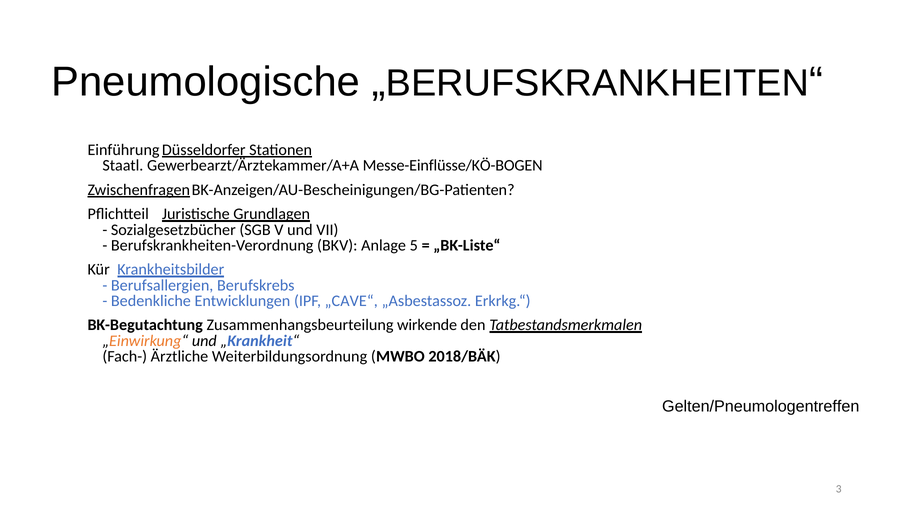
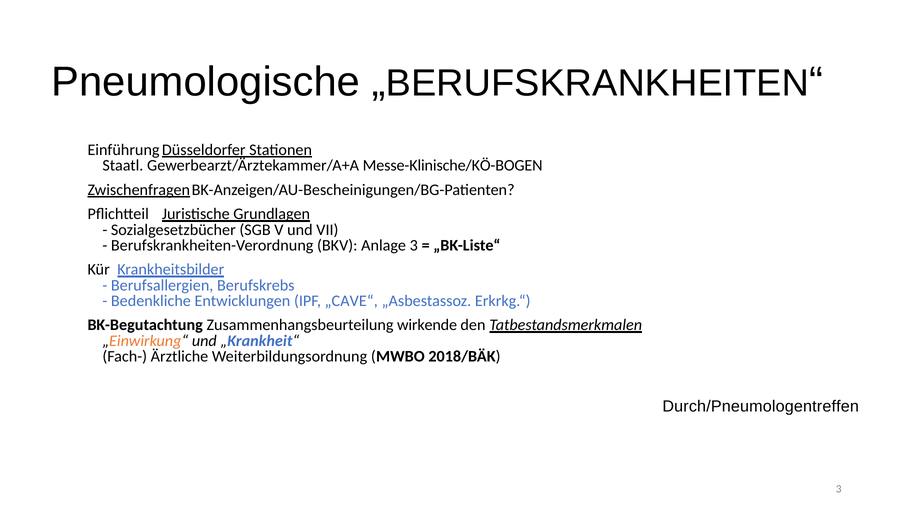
Messe-Einflüsse/KÖ-BOGEN: Messe-Einflüsse/KÖ-BOGEN -> Messe-Klinische/KÖ-BOGEN (453, 166)
Anlage 5: 5 -> 3 (414, 246)
Gelten/Pneumologentreffen: Gelten/Pneumologentreffen -> Durch/Pneumologentreffen (761, 407)
